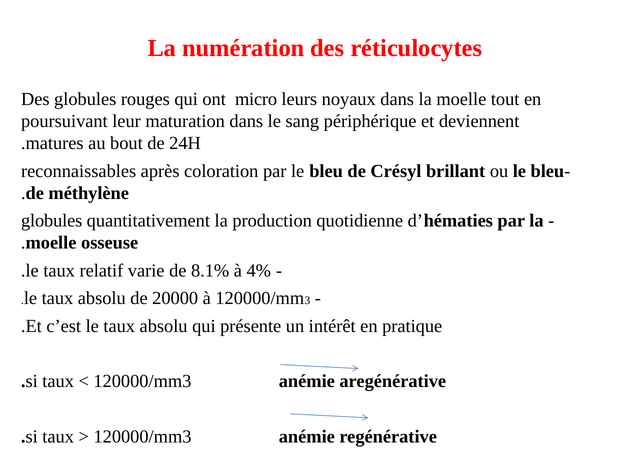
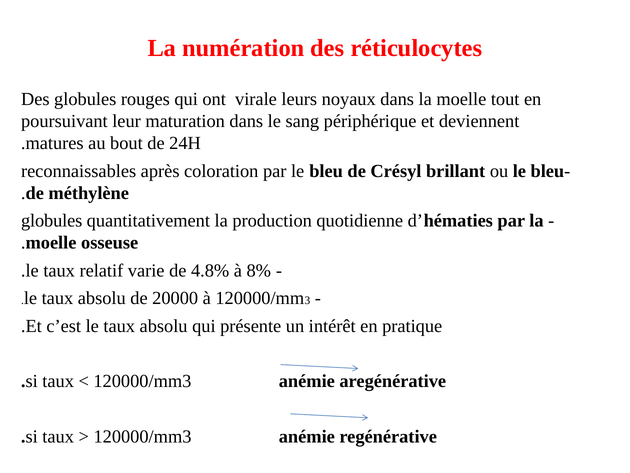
micro: micro -> virale (256, 99)
8.1%: 8.1% -> 4.8% (210, 270)
4%: 4% -> 8% (259, 270)
